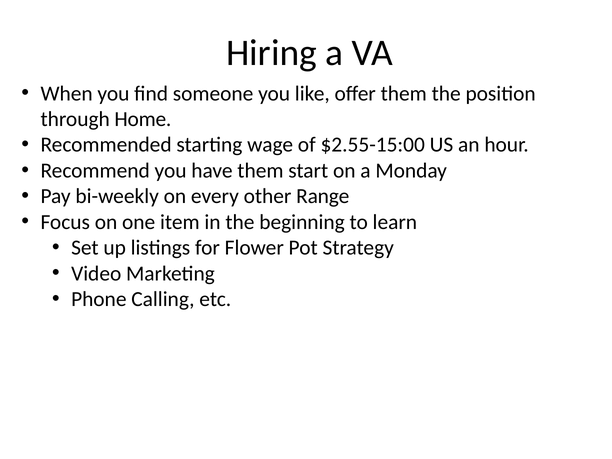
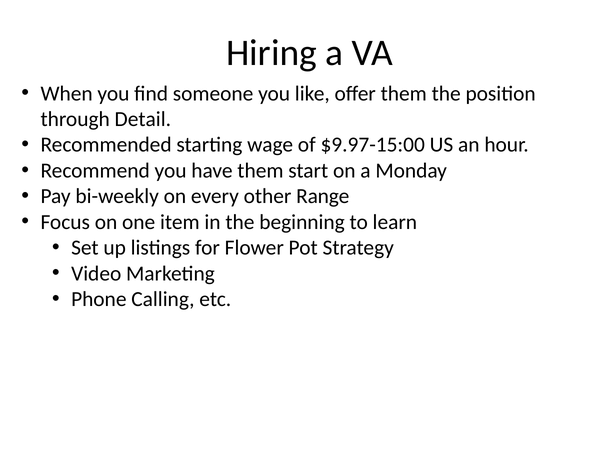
Home: Home -> Detail (143, 119)
$2.55-15:00: $2.55-15:00 -> $9.97-15:00 (373, 145)
